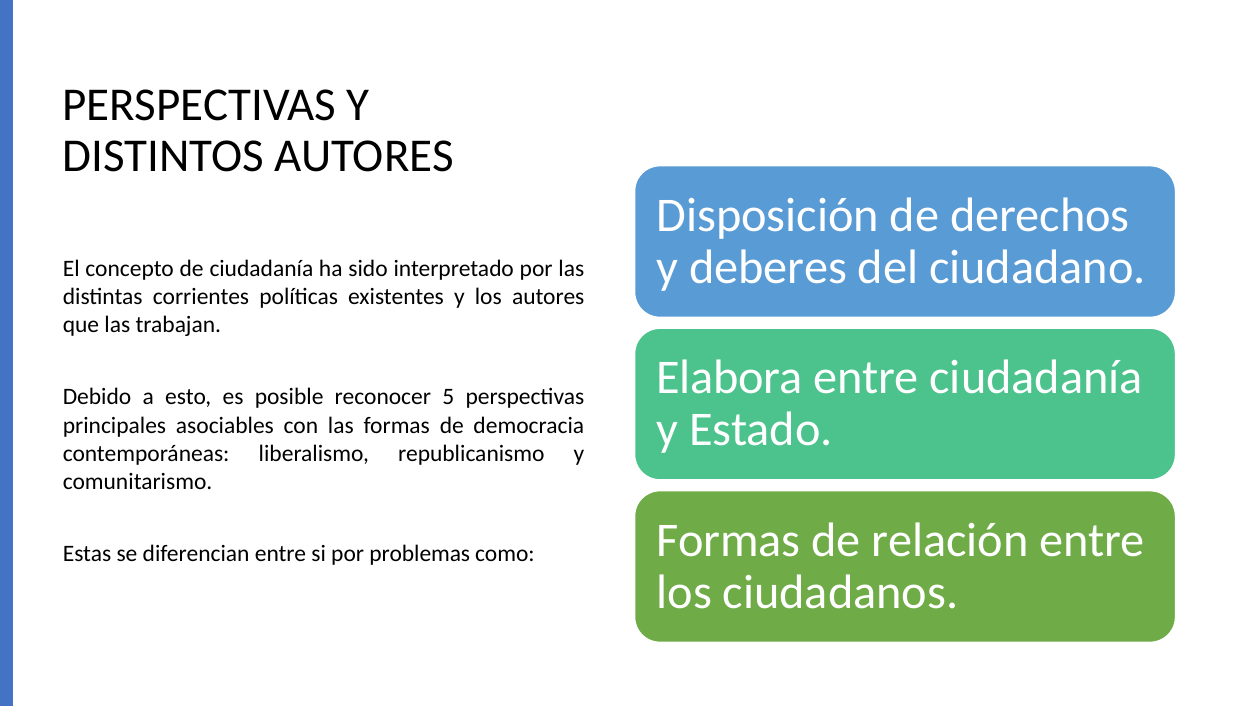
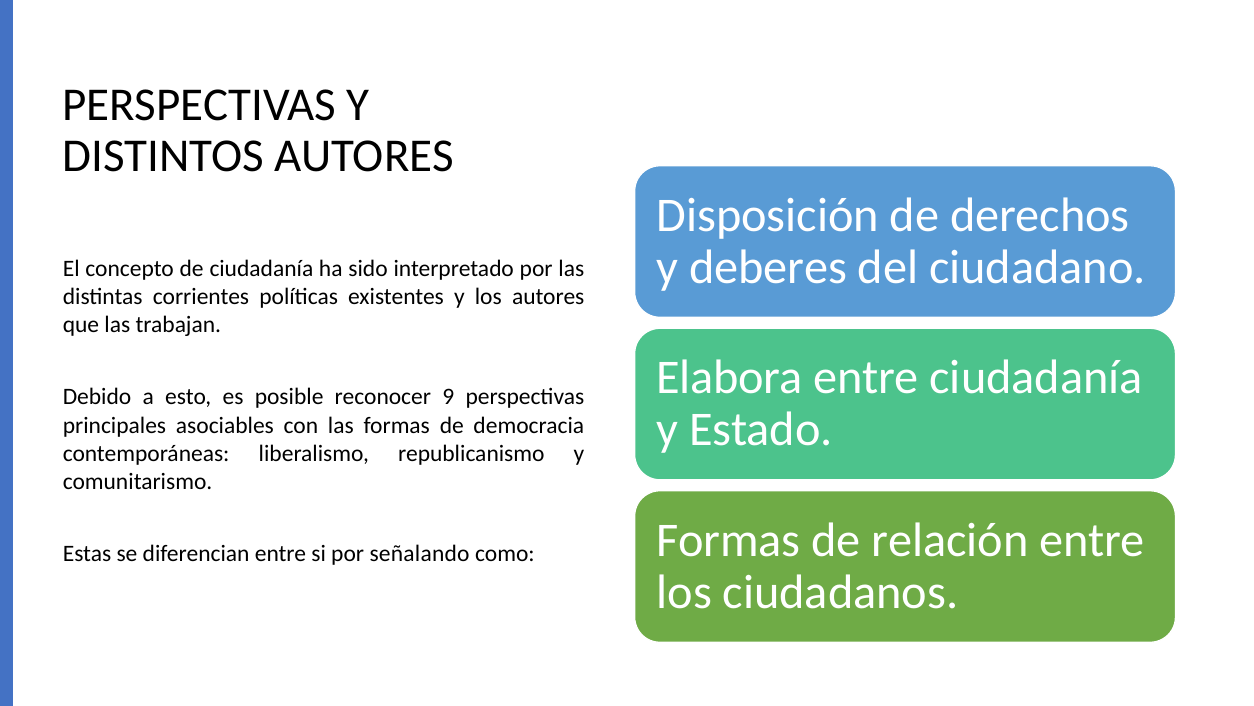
5: 5 -> 9 (448, 397)
problemas: problemas -> señalando (420, 554)
